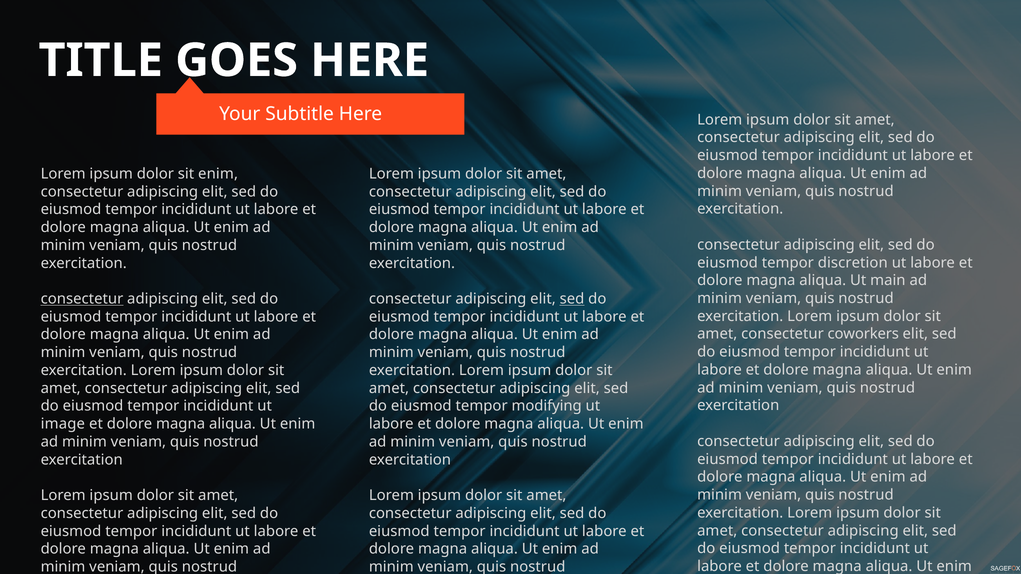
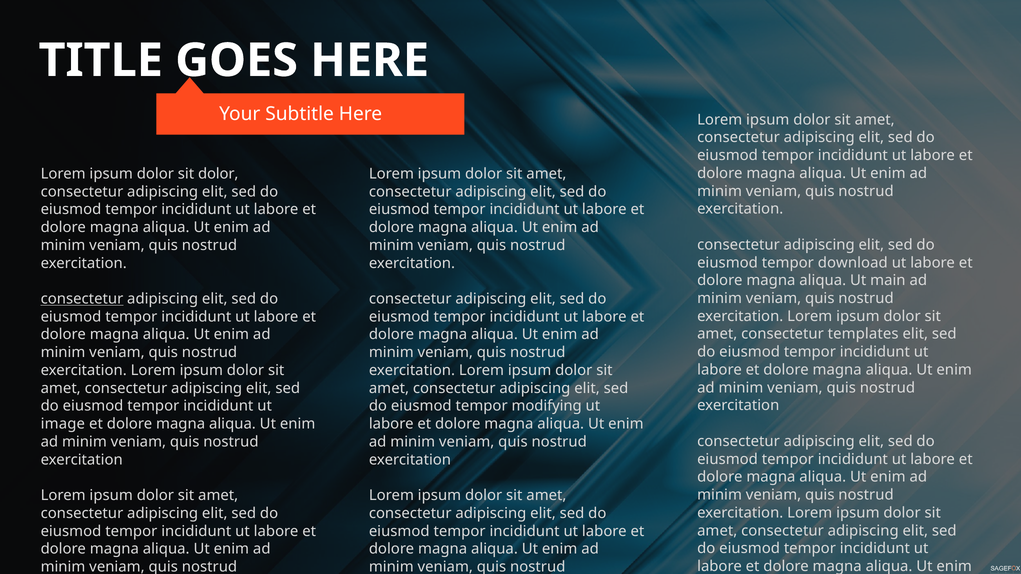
sit enim: enim -> dolor (218, 174)
discretion: discretion -> download (853, 263)
sed underline: present -> none (572, 299)
coworkers: coworkers -> templates (863, 334)
